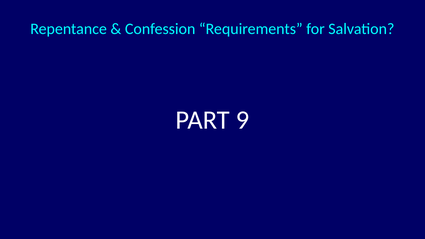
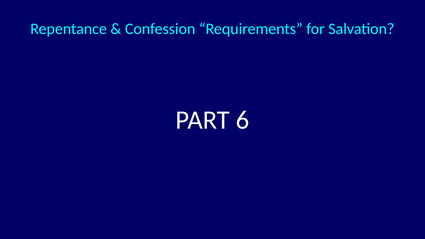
9: 9 -> 6 (243, 120)
